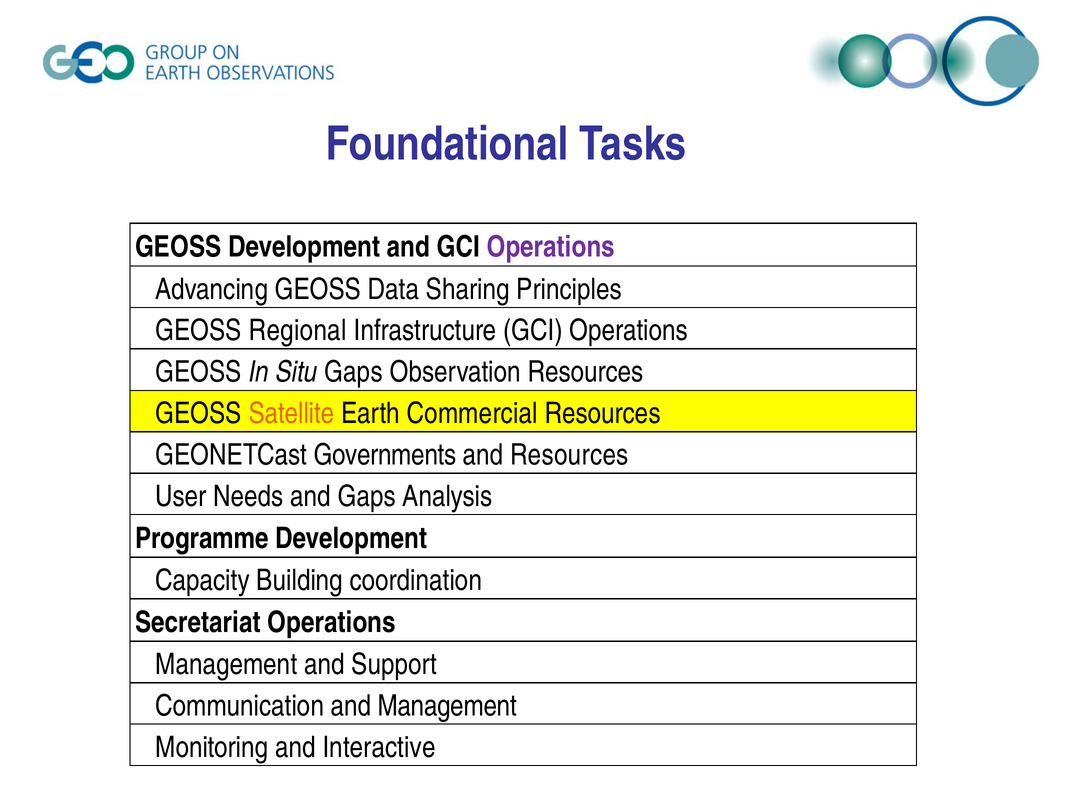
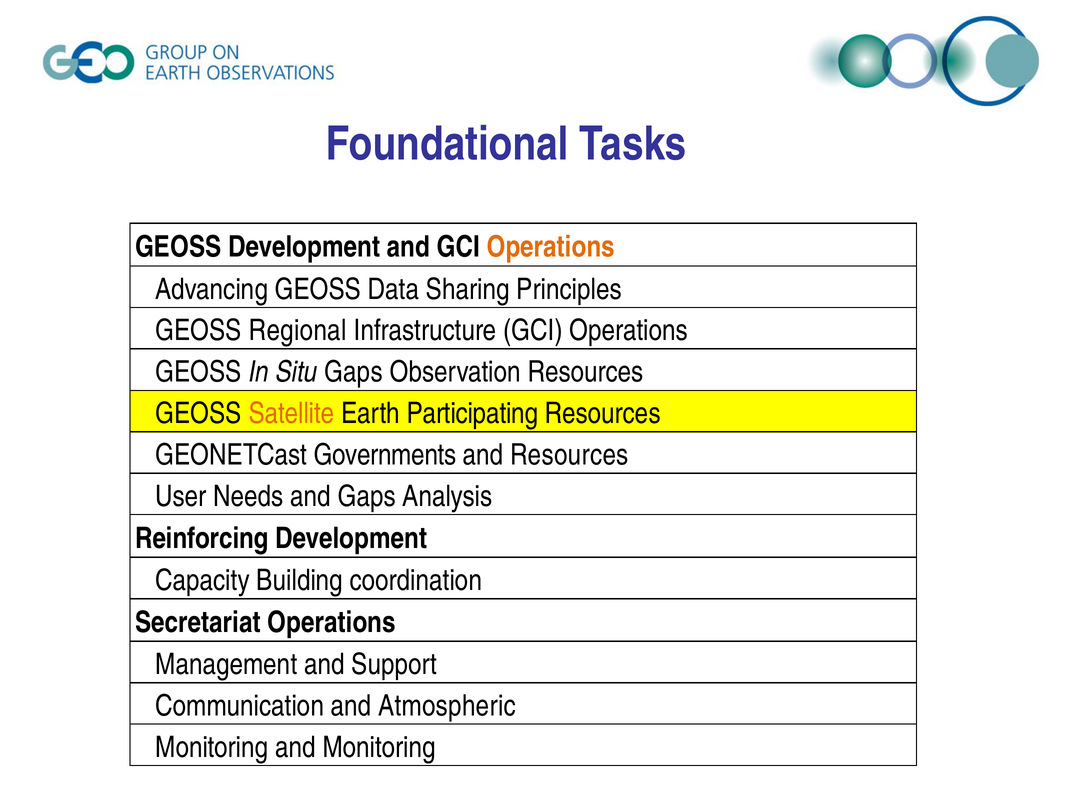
Operations colour: purple -> orange (551, 247)
Commercial: Commercial -> Participating (472, 414)
Programme: Programme -> Reinforcing (202, 538)
and Management: Management -> Atmospheric (447, 706)
and Interactive: Interactive -> Monitoring (379, 747)
